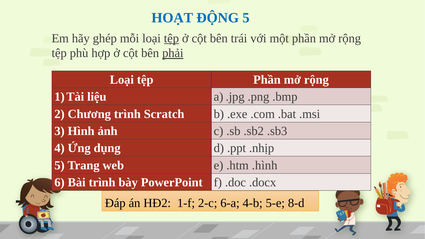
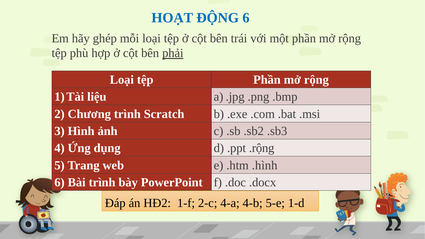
ĐỘNG 5: 5 -> 6 (246, 18)
tệp underline: present -> none (171, 38)
.nhịp: .nhịp -> .rộng (262, 148)
6-a: 6-a -> 4-a (230, 203)
8-d: 8-d -> 1-d (296, 203)
